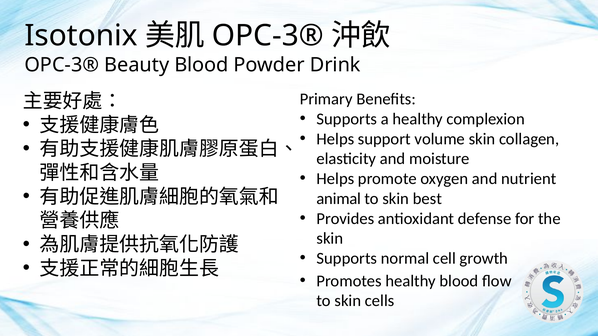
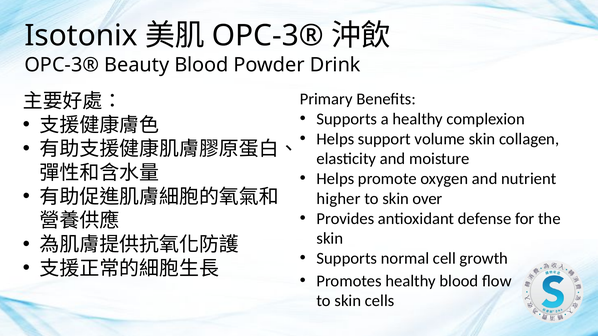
animal: animal -> higher (339, 199)
best: best -> over (428, 199)
